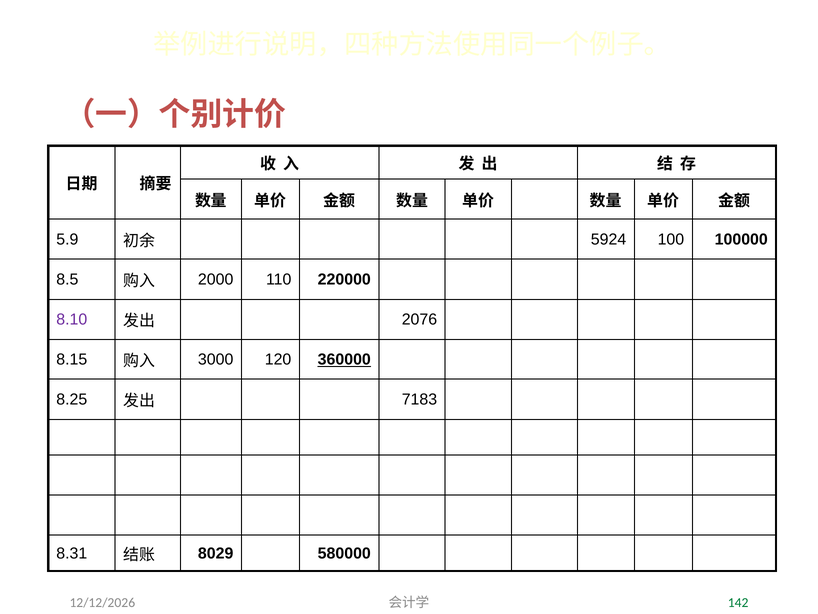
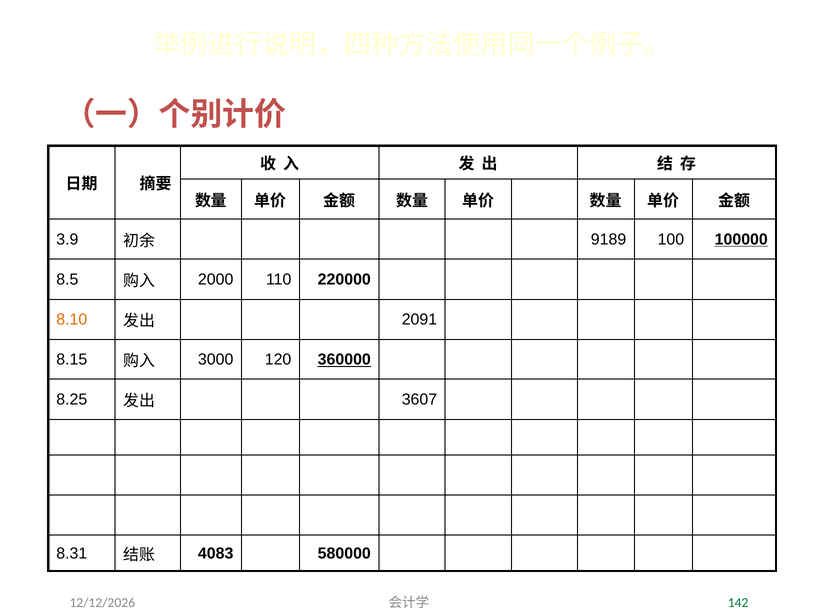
5.9: 5.9 -> 3.9 (67, 239)
5924: 5924 -> 9189 (609, 239)
100000 underline: none -> present (741, 239)
8.10 colour: purple -> orange (72, 319)
2076: 2076 -> 2091 (419, 319)
7183: 7183 -> 3607 (419, 399)
8029: 8029 -> 4083 (216, 553)
